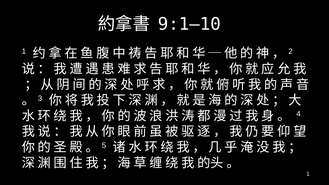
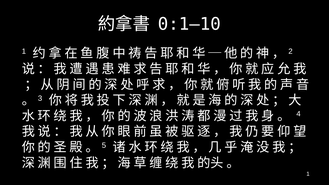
9:1–10: 9:1–10 -> 0:1–10 (189, 24)
